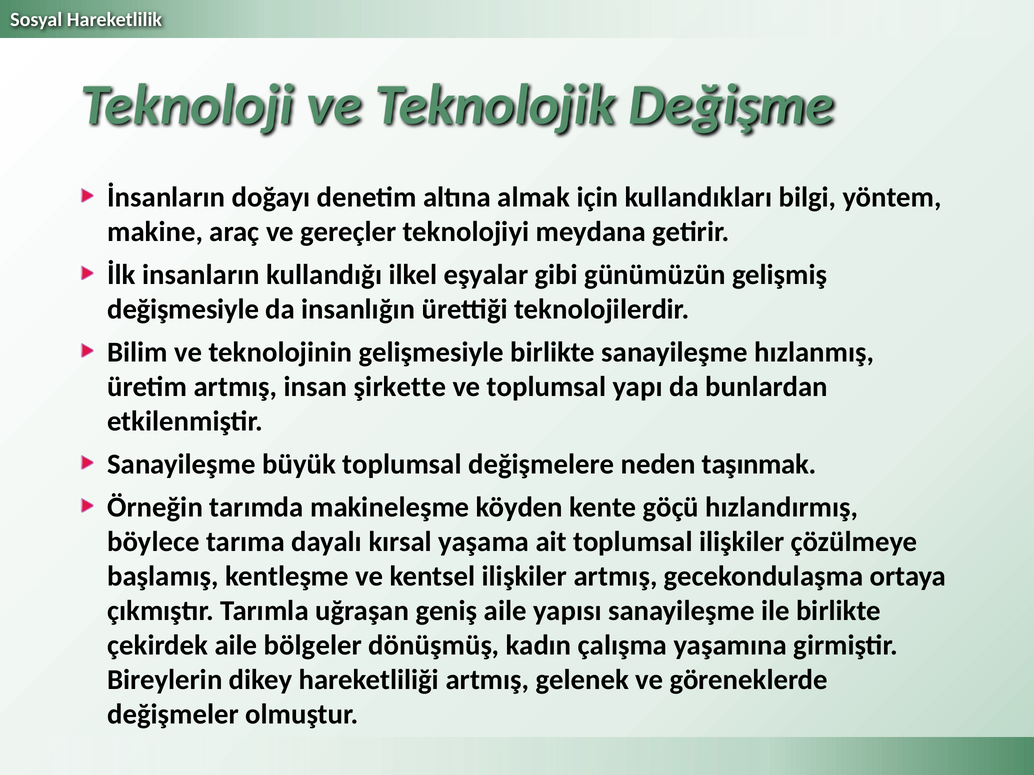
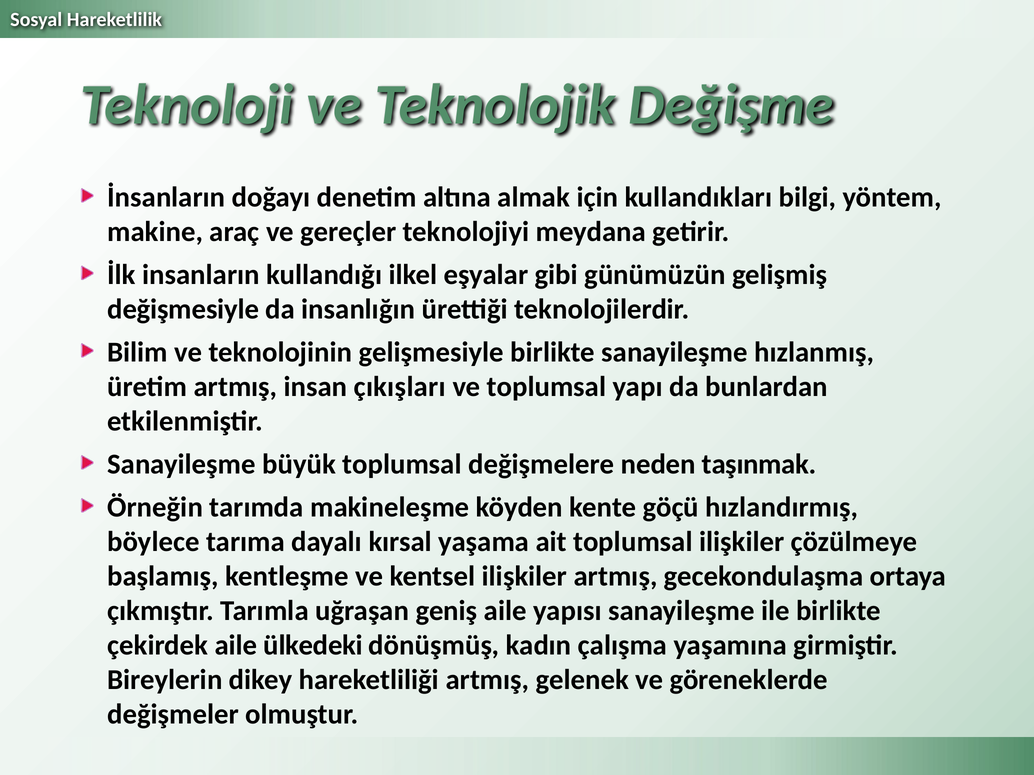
şirkette: şirkette -> çıkışları (400, 387)
bölgeler: bölgeler -> ülkedeki (313, 646)
